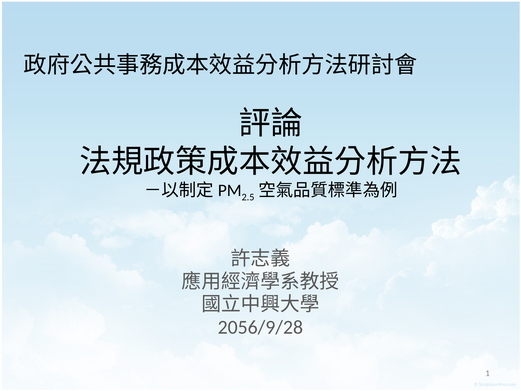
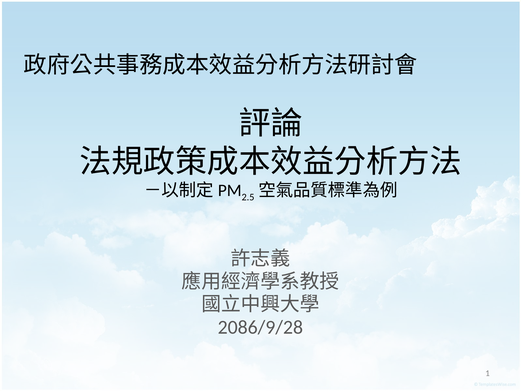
2056/9/28: 2056/9/28 -> 2086/9/28 (260, 327)
